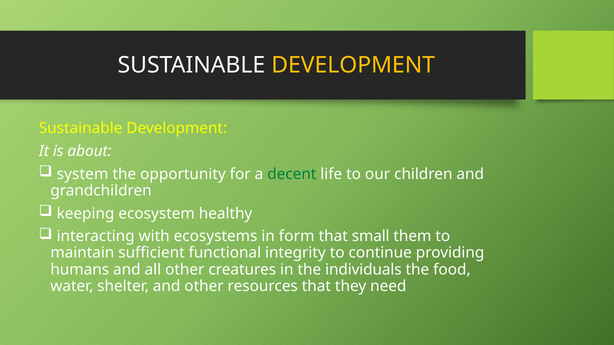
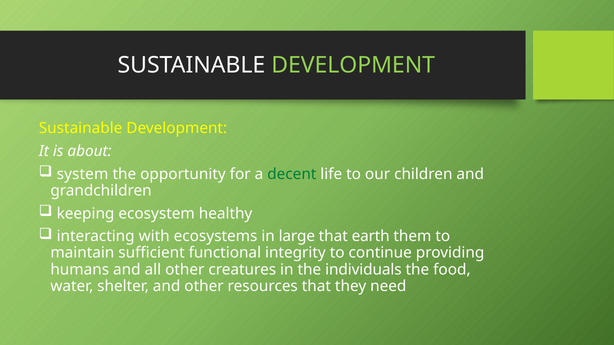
DEVELOPMENT colour: yellow -> light green (353, 65)
form: form -> large (297, 237)
small: small -> earth (371, 237)
